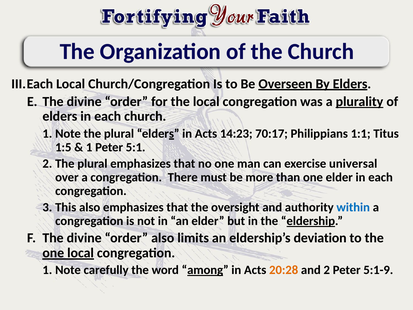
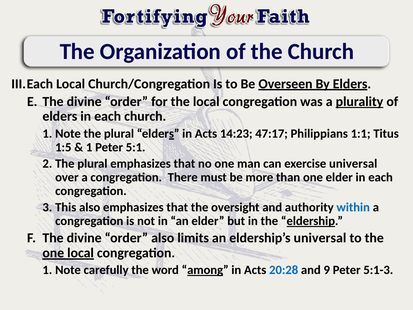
70:17: 70:17 -> 47:17 (272, 133)
eldership’s deviation: deviation -> universal (320, 238)
20:28 colour: orange -> blue (284, 270)
2: 2 -> 9 (327, 270)
5:1-9: 5:1-9 -> 5:1-3 (378, 270)
